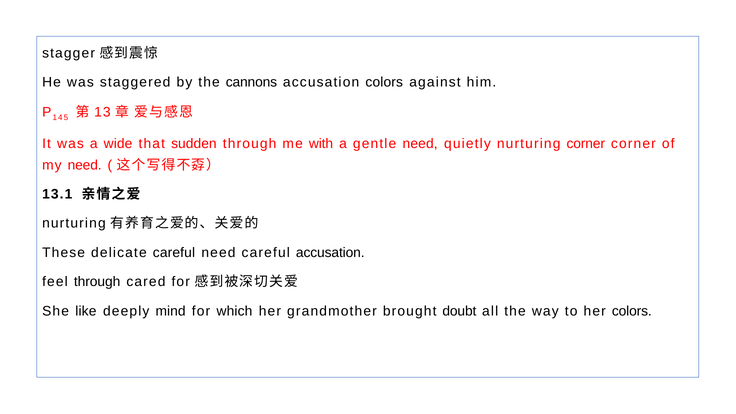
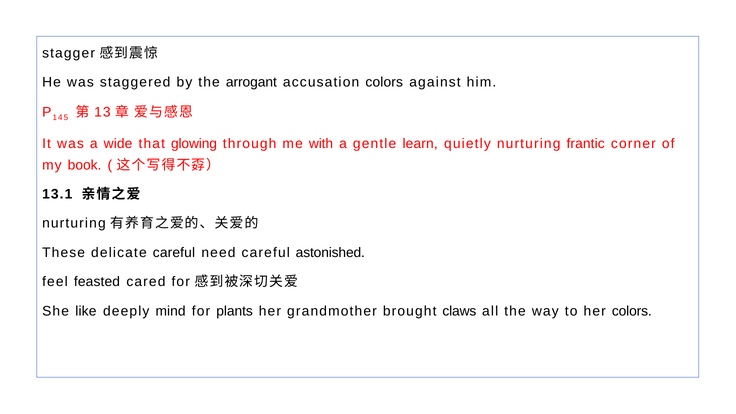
cannons: cannons -> arrogant (251, 82)
sudden: sudden -> glowing (194, 144)
gentle need: need -> learn (420, 144)
nurturing corner: corner -> frantic (586, 144)
my need: need -> book (85, 165)
careful accusation: accusation -> astonished (330, 253)
feel through: through -> feasted (97, 282)
which: which -> plants (235, 311)
doubt: doubt -> claws (459, 311)
